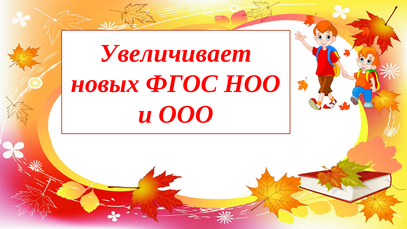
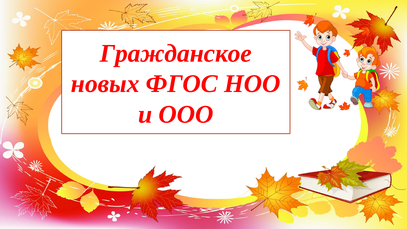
Увеличивает: Увеличивает -> Гражданское (176, 53)
